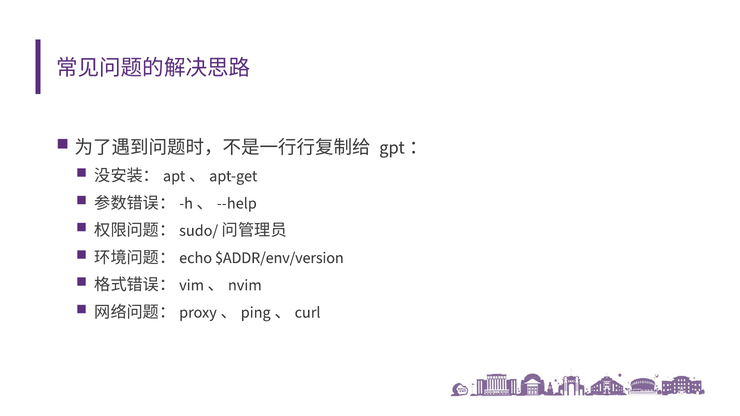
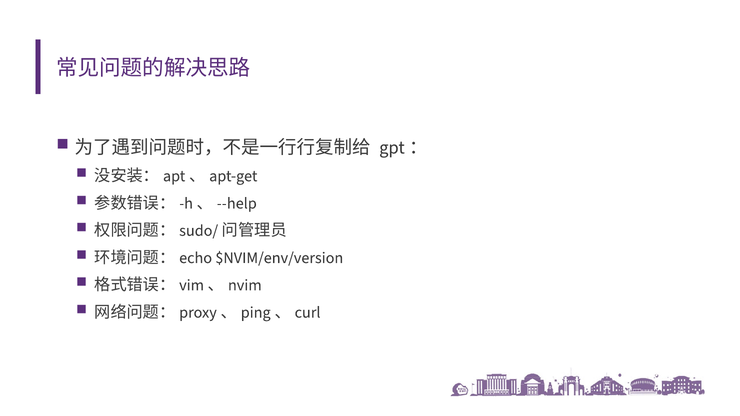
$ADDR/env/version: $ADDR/env/version -> $NVIM/env/version (279, 258)
